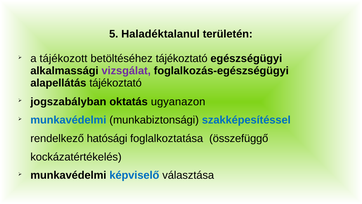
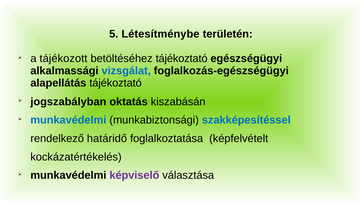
Haladéktalanul: Haladéktalanul -> Létesítménybe (160, 34)
vizsgálat colour: purple -> blue (126, 71)
ugyanazon: ugyanazon -> kiszabásán (178, 102)
hatósági: hatósági -> határidő (107, 138)
összefüggő: összefüggő -> képfelvételt (239, 138)
képviselő colour: blue -> purple (134, 175)
